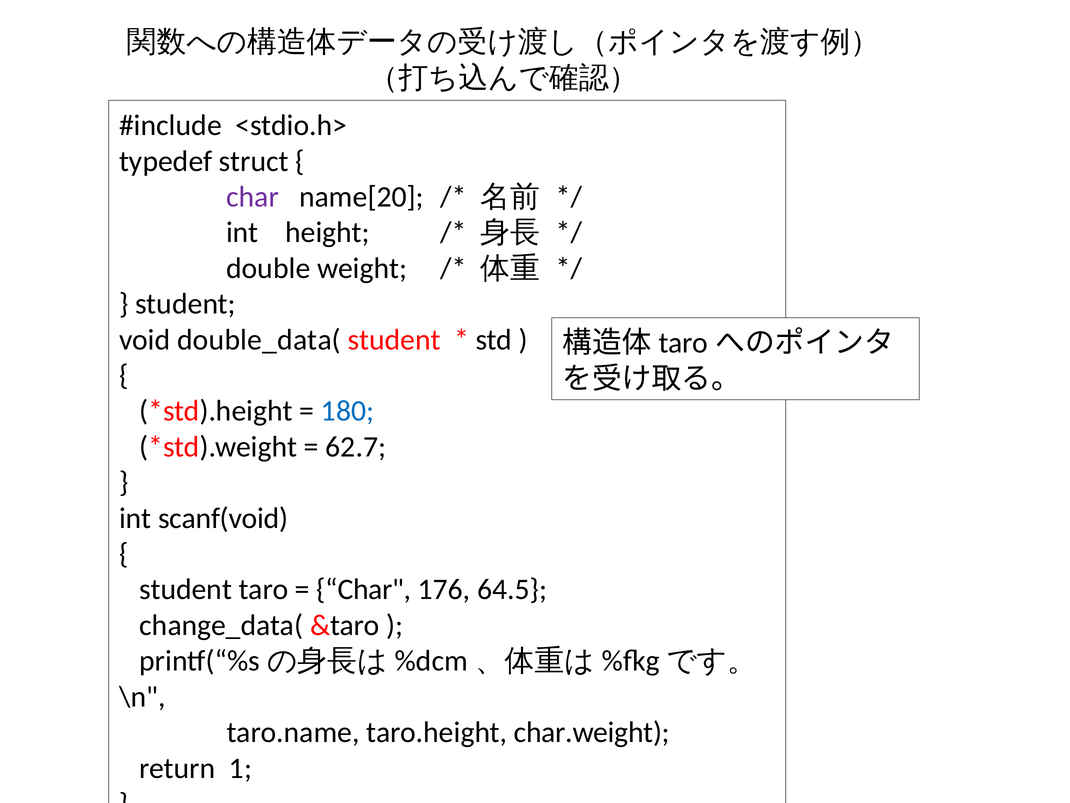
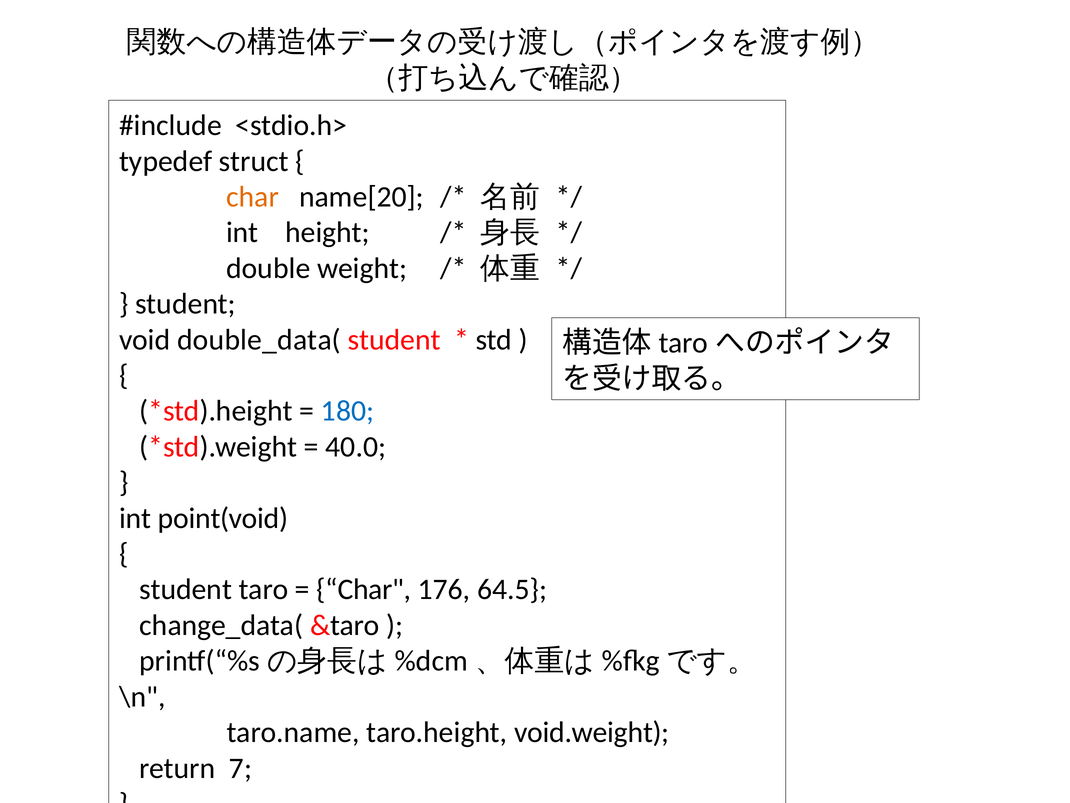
char colour: purple -> orange (253, 197)
62.7: 62.7 -> 40.0 (356, 447)
scanf(void: scanf(void -> point(void (223, 518)
char.weight: char.weight -> void.weight (592, 732)
1: 1 -> 7 (240, 768)
